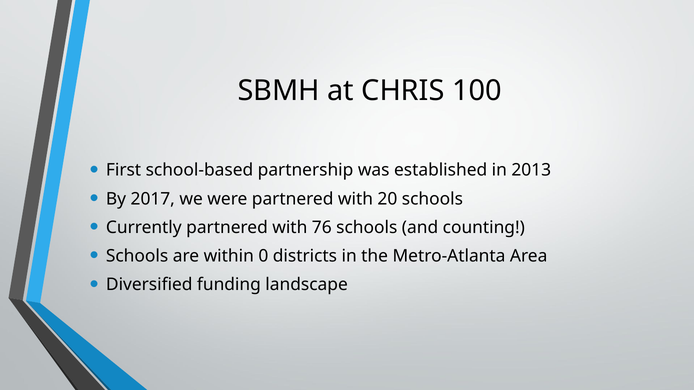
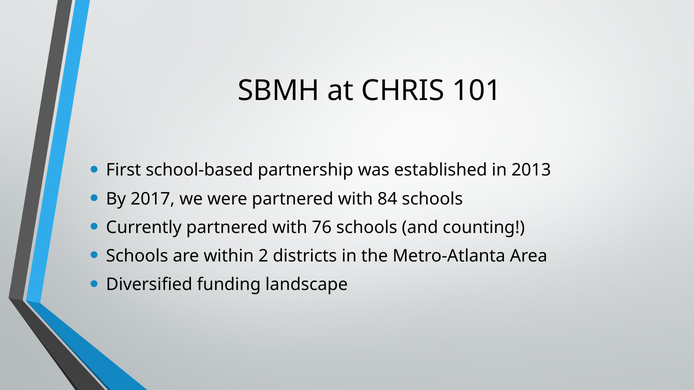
100: 100 -> 101 (477, 91)
20: 20 -> 84 (387, 199)
0: 0 -> 2 (263, 256)
